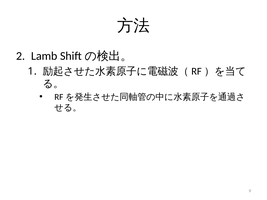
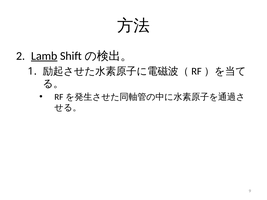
Lamb underline: none -> present (44, 56)
